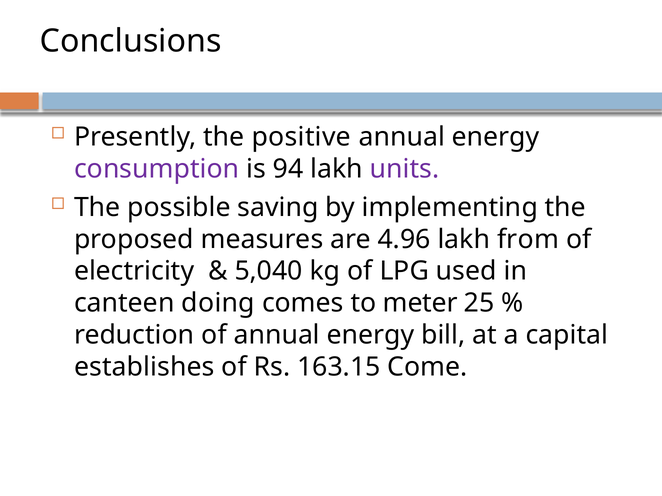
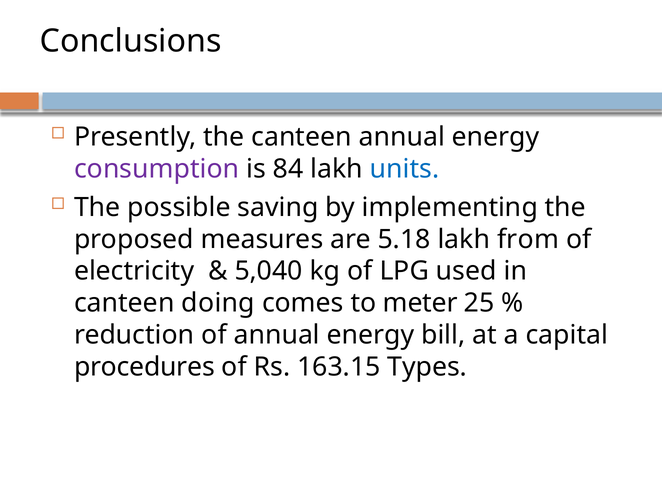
the positive: positive -> canteen (301, 137)
94: 94 -> 84 (288, 169)
units colour: purple -> blue (404, 169)
4.96: 4.96 -> 5.18 (404, 239)
establishes: establishes -> procedures (144, 367)
Come: Come -> Types (427, 367)
